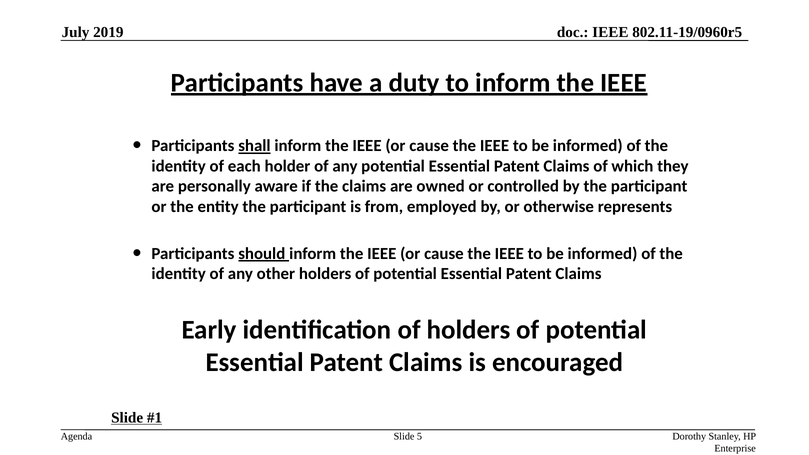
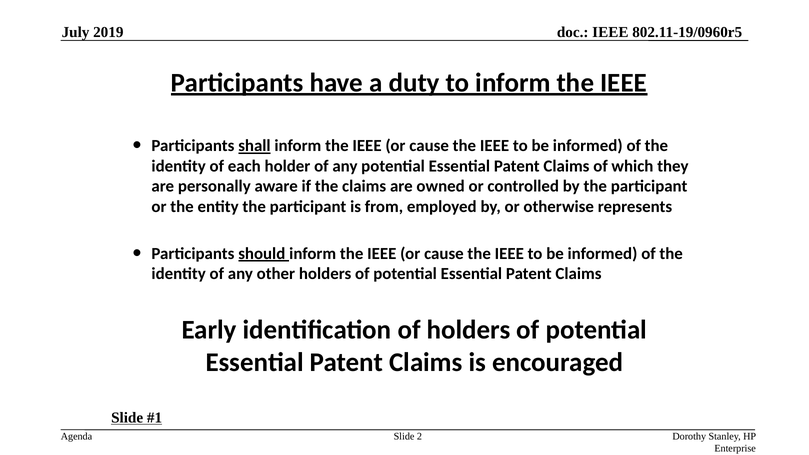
5: 5 -> 2 (419, 436)
